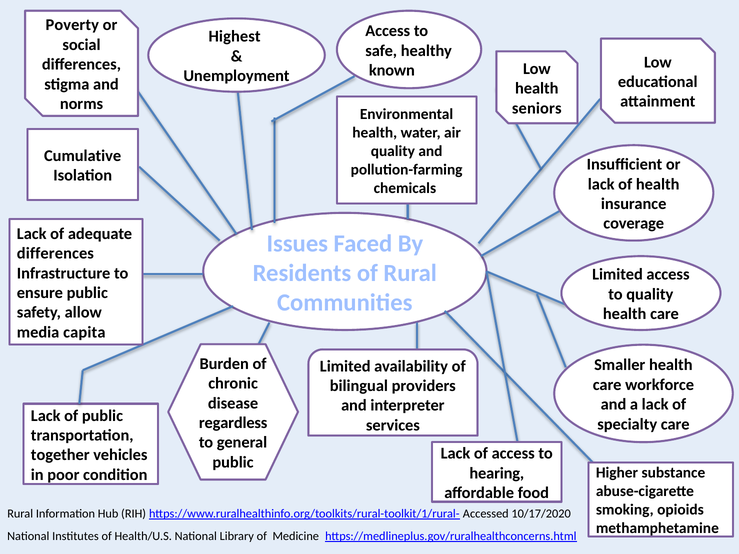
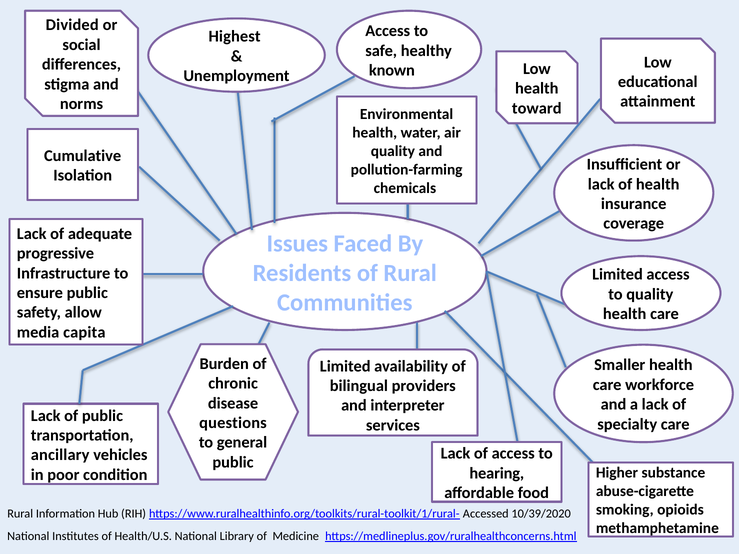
Poverty: Poverty -> Divided (72, 25)
seniors: seniors -> toward (537, 108)
differences: differences -> progressive (55, 254)
regardless: regardless -> questions (233, 423)
together: together -> ancillary (60, 455)
10/17/2020: 10/17/2020 -> 10/39/2020 (541, 514)
